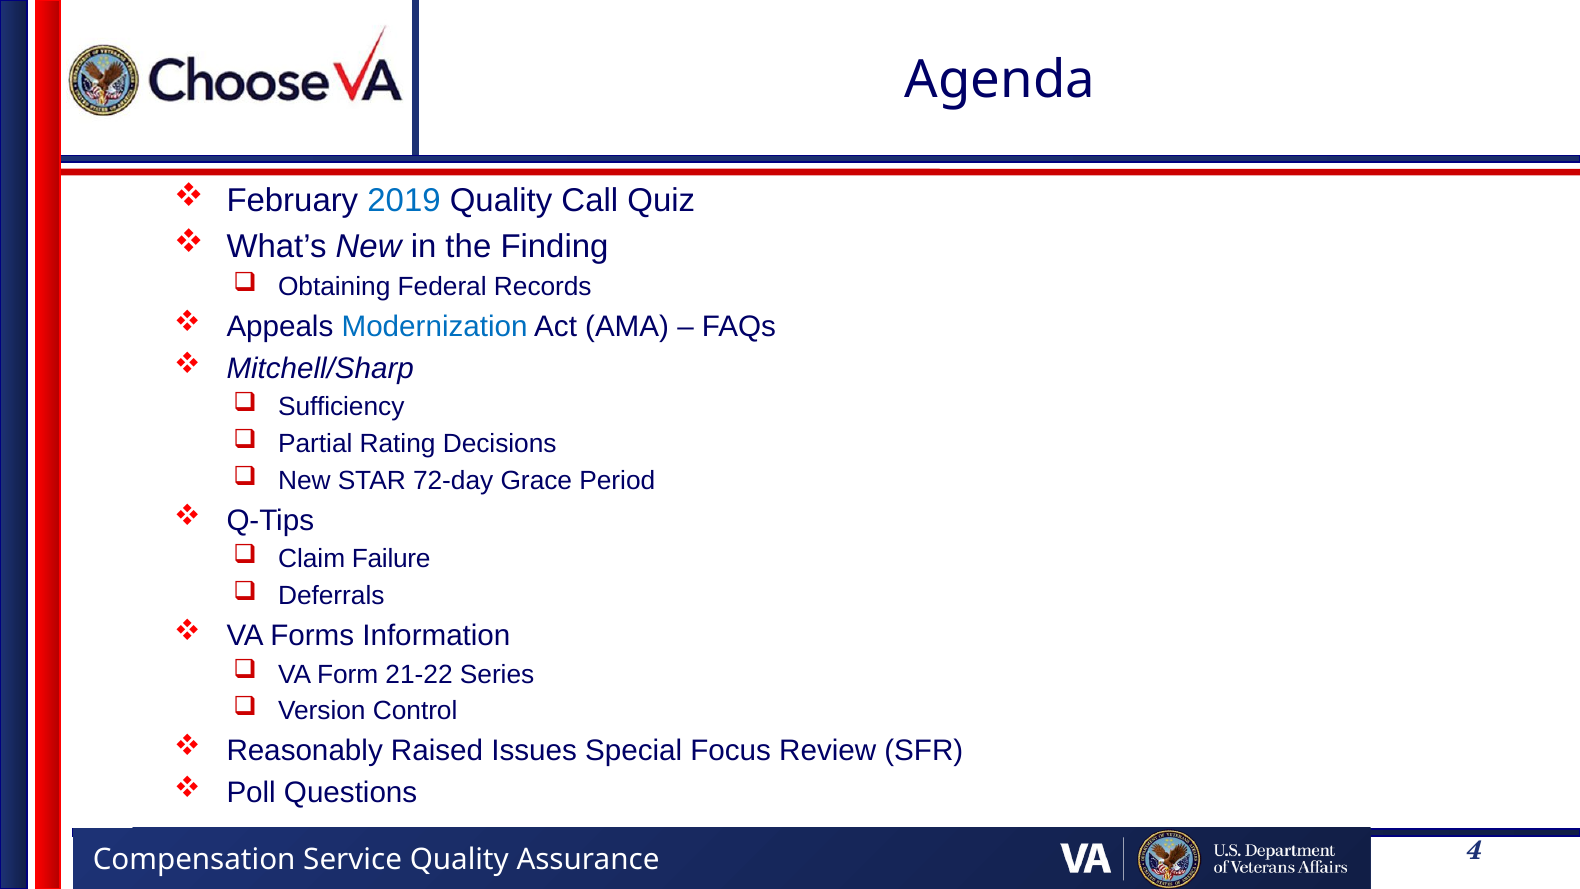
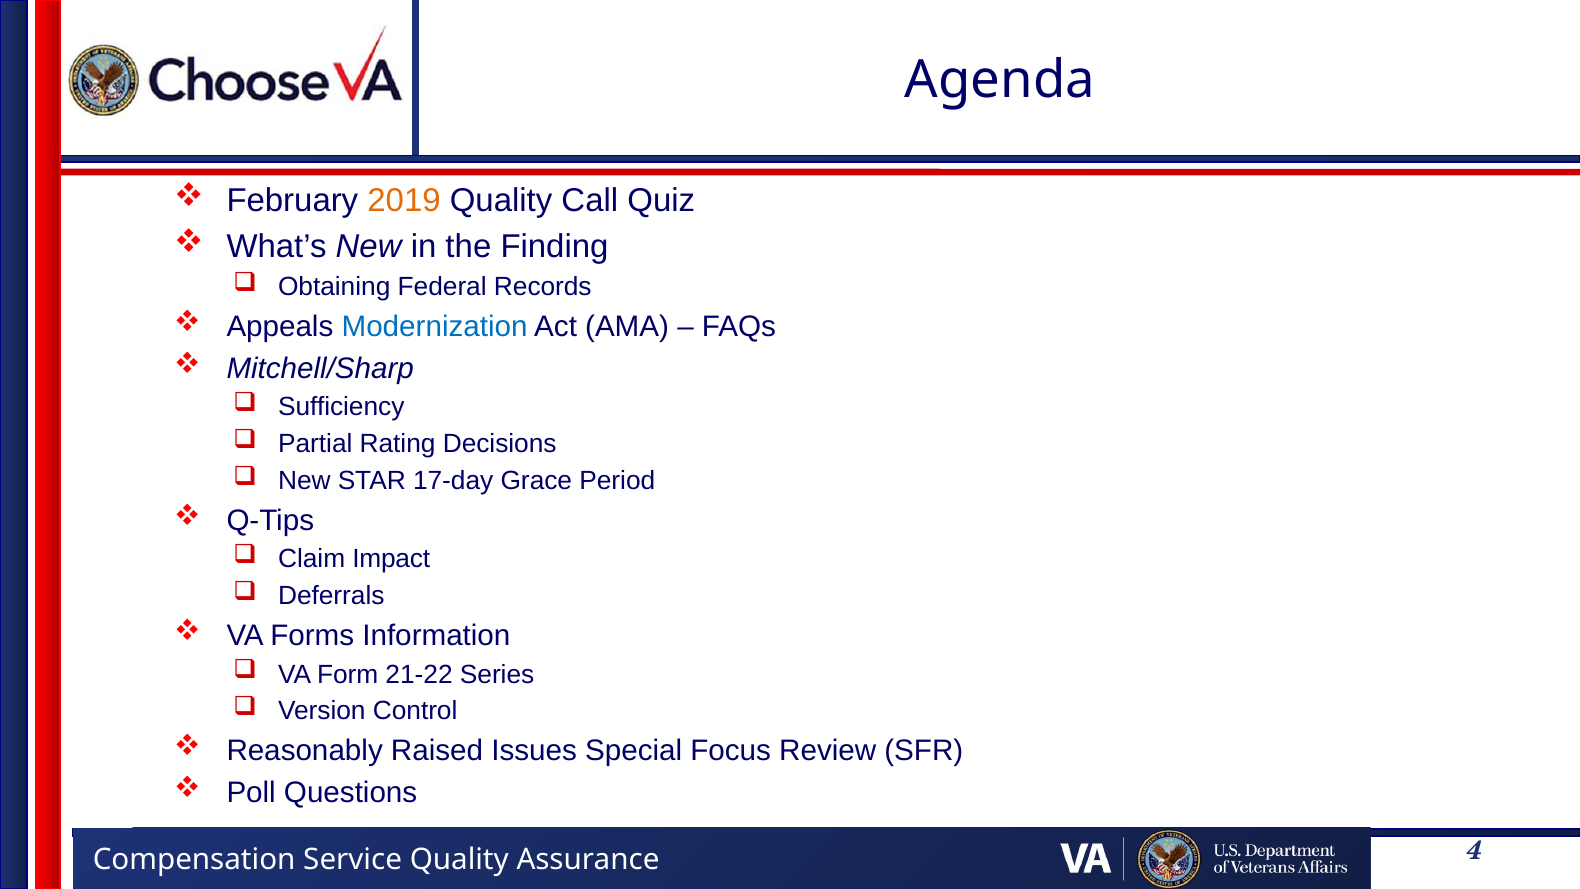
2019 colour: blue -> orange (404, 201)
72-day: 72-day -> 17-day (453, 481)
Failure: Failure -> Impact (391, 559)
